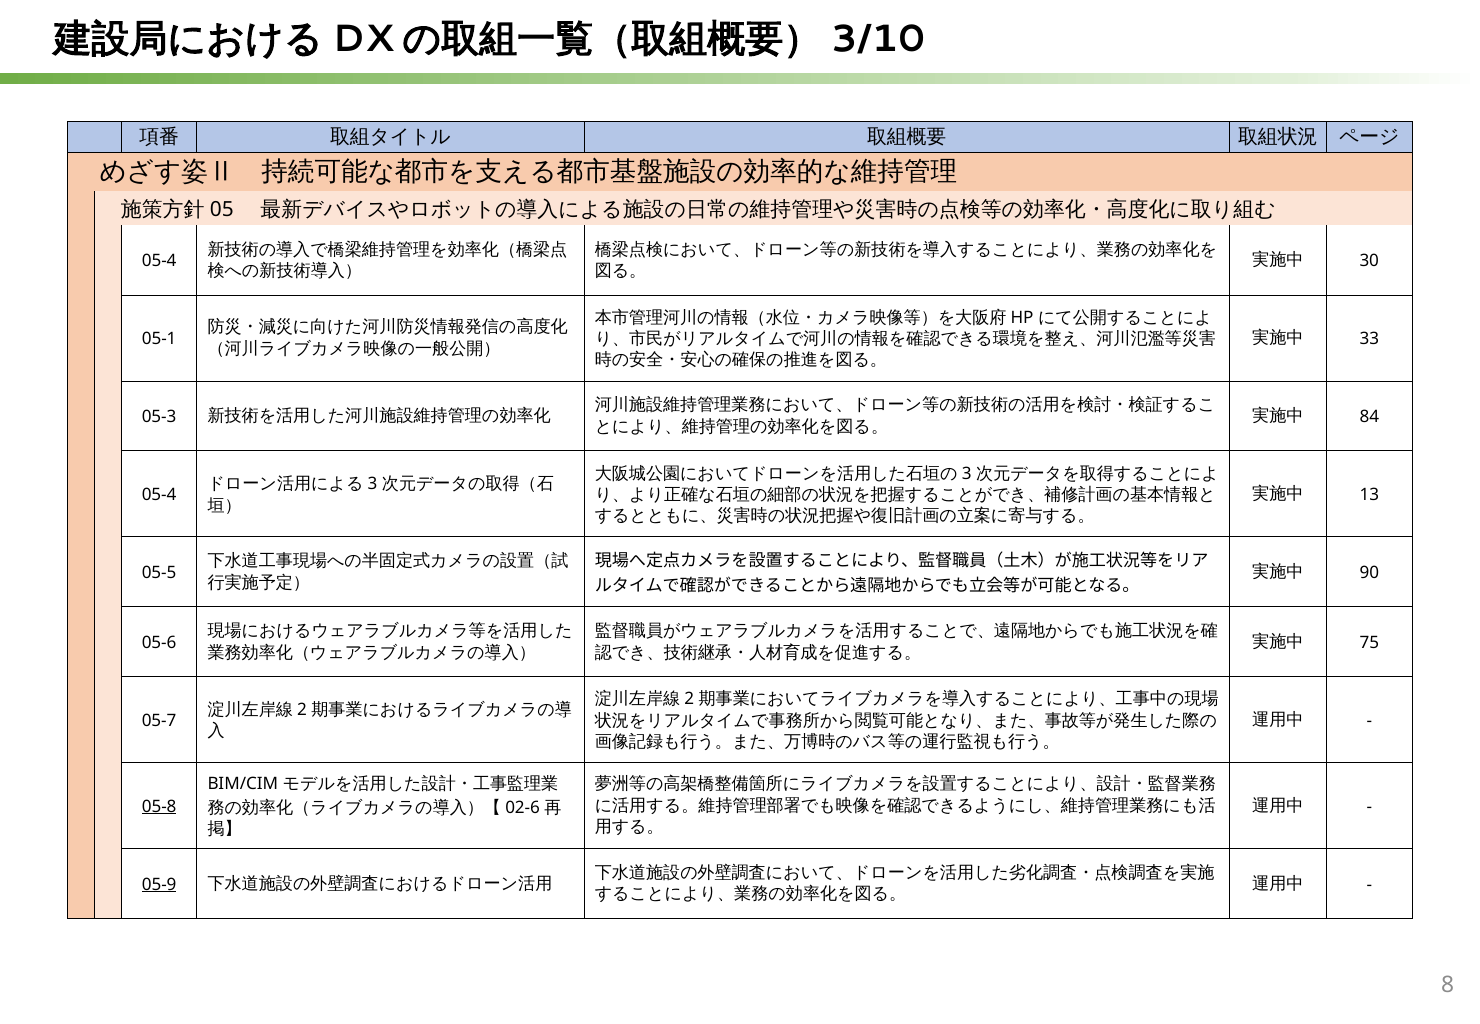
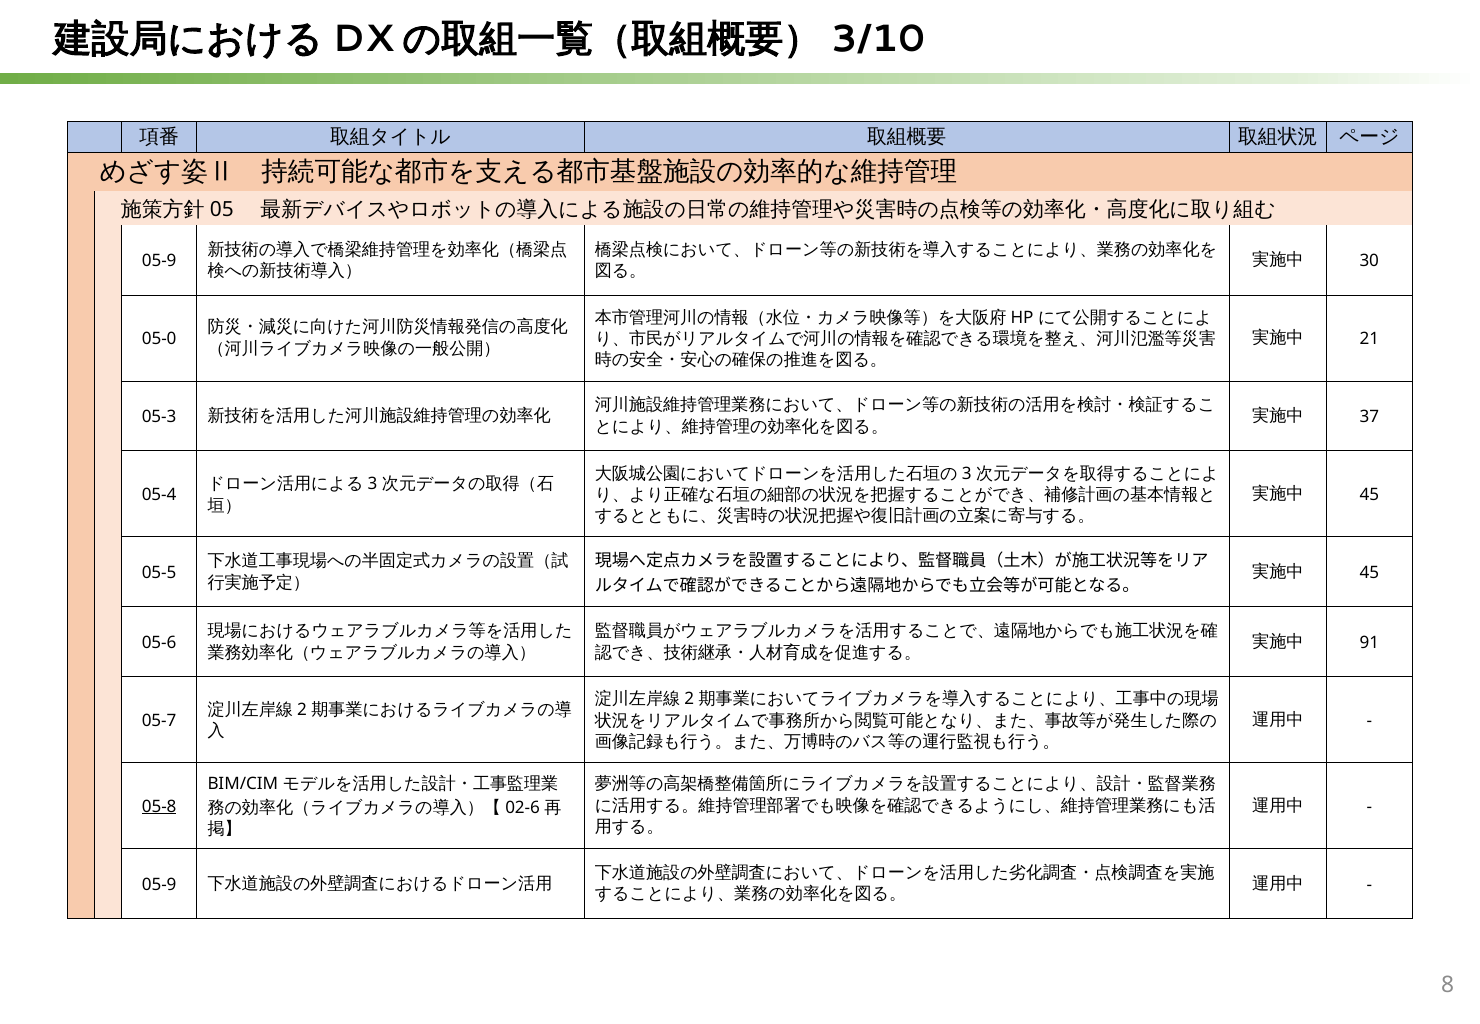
05-4: 05-4 -> 05-9 (159, 261)
33: 33 -> 21 (1369, 339)
05-1: 05-1 -> 05-0 (159, 339)
84: 84 -> 37 (1369, 417)
13: 13 -> 45 (1369, 495)
90: 90 -> 45 (1369, 573)
75: 75 -> 91 (1369, 643)
05-9 underline: present -> none (159, 885)
